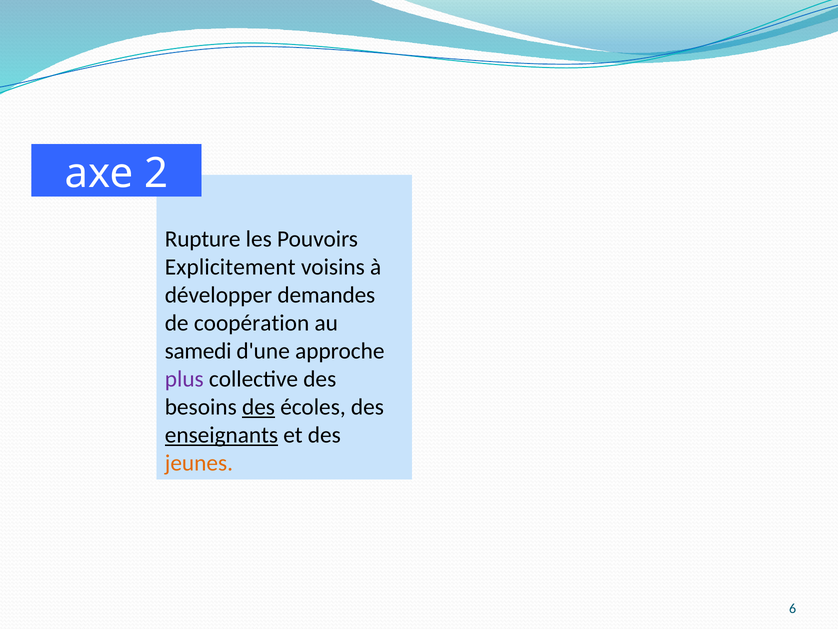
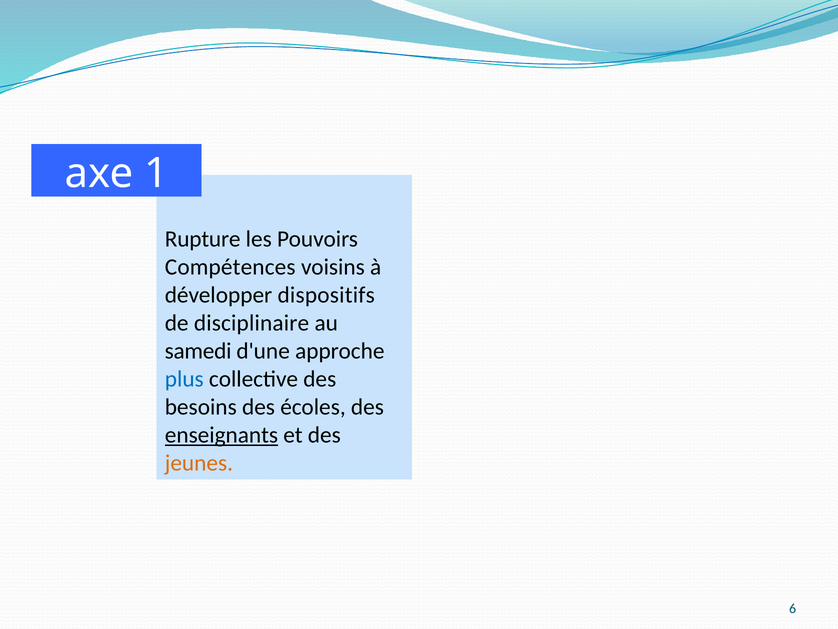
2: 2 -> 1 (156, 173)
Explicitement: Explicitement -> Compétences (230, 267)
demandes: demandes -> dispositifs (326, 295)
coopération: coopération -> disciplinaire (252, 323)
plus colour: purple -> blue (184, 379)
des underline: present -> none (259, 407)
